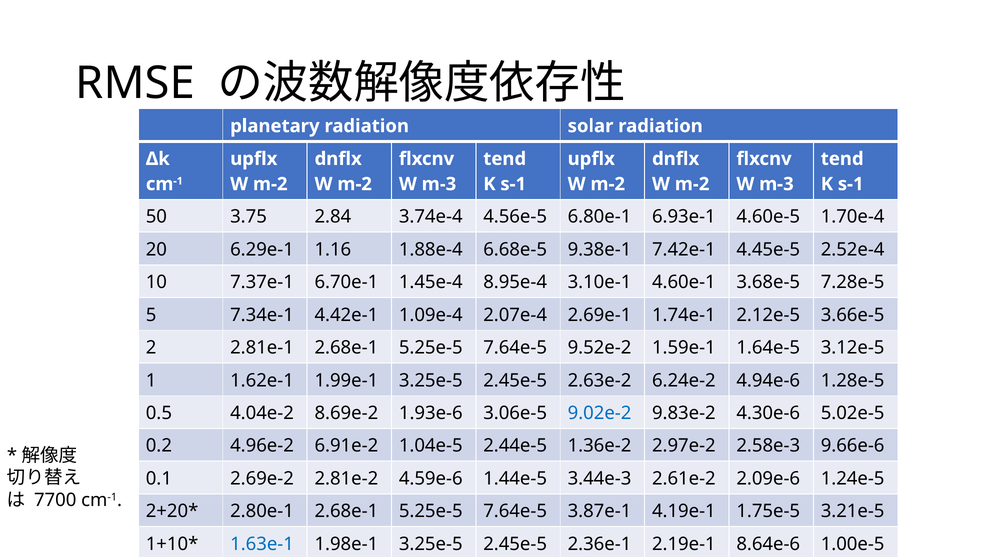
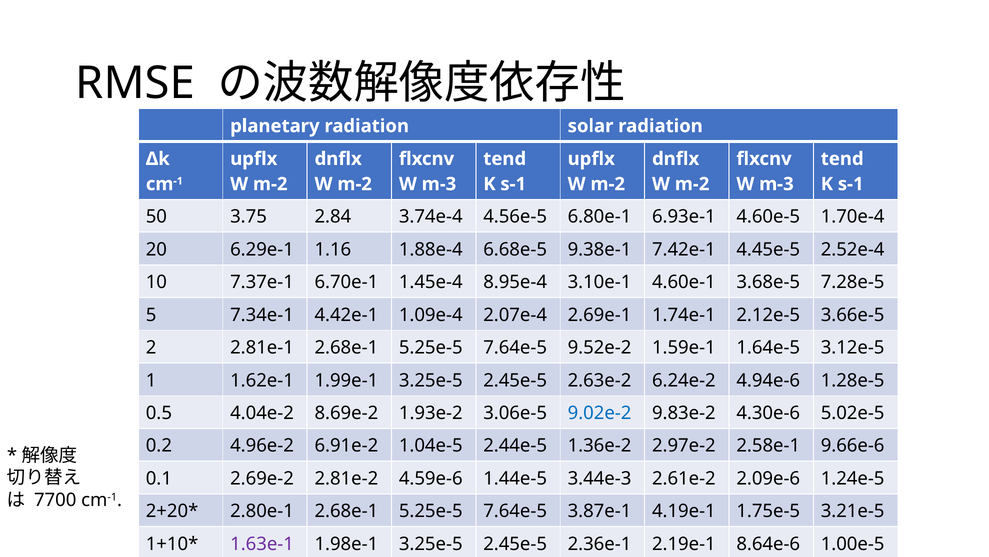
1.93e-6: 1.93e-6 -> 1.93e-2 (431, 413)
2.58e-3: 2.58e-3 -> 2.58e-1 (768, 445)
1.63e-1 colour: blue -> purple (262, 543)
